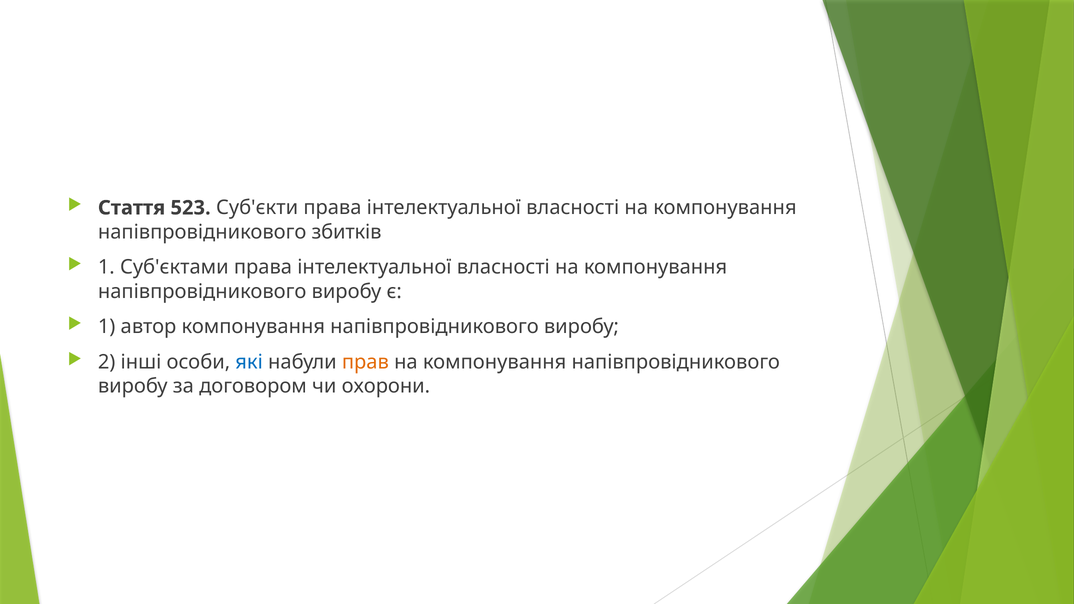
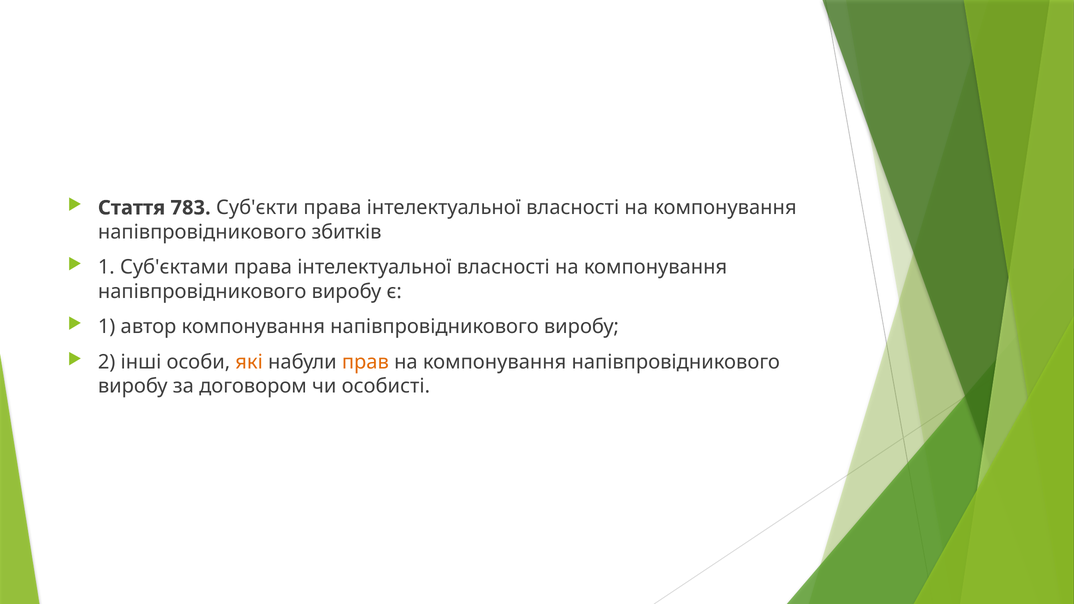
523: 523 -> 783 (191, 208)
які colour: blue -> orange (249, 362)
охорони: охорони -> особисті (386, 386)
